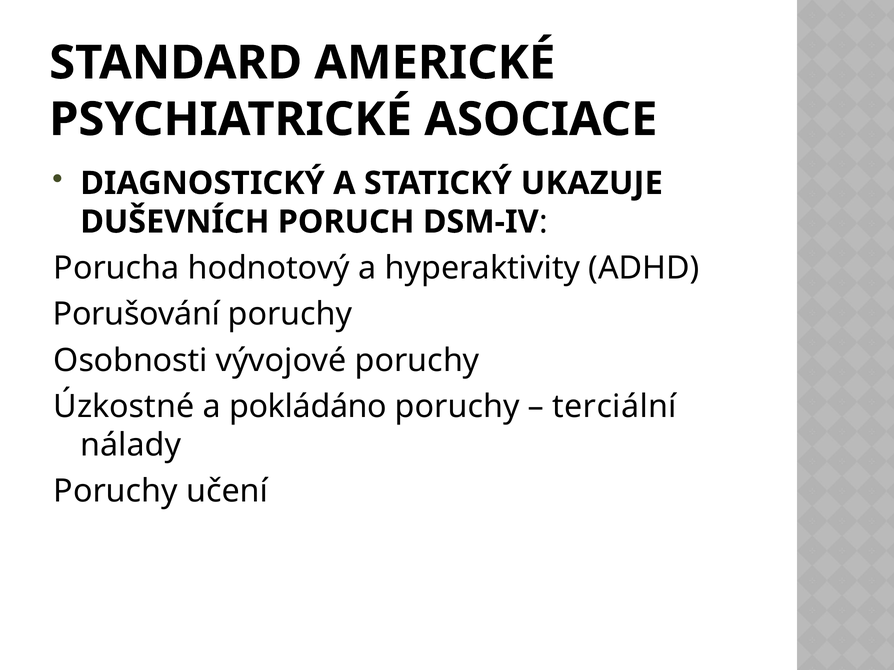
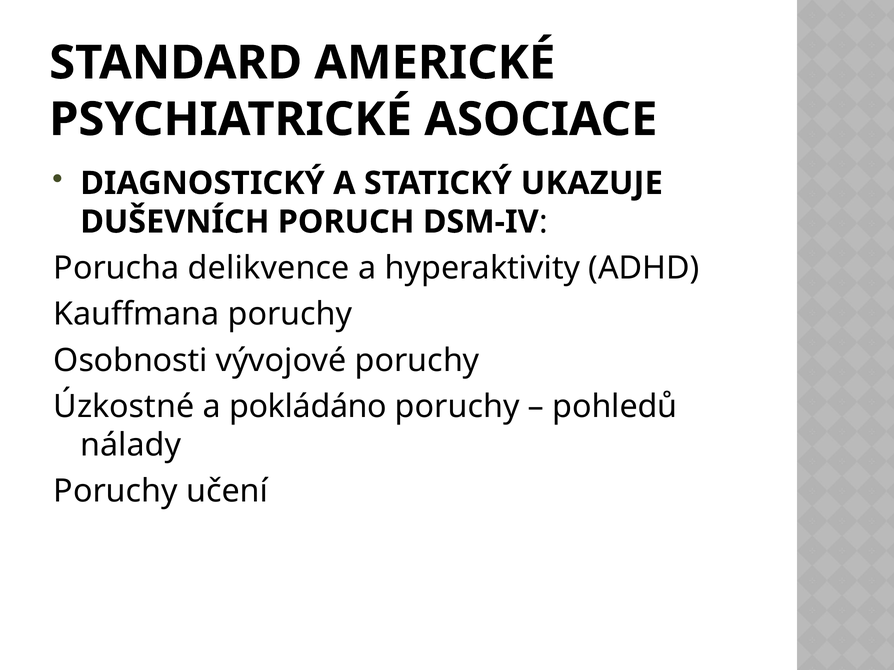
hodnotový: hodnotový -> delikvence (269, 268)
Porušování: Porušování -> Kauffmana (136, 314)
terciální: terciální -> pohledů (615, 407)
